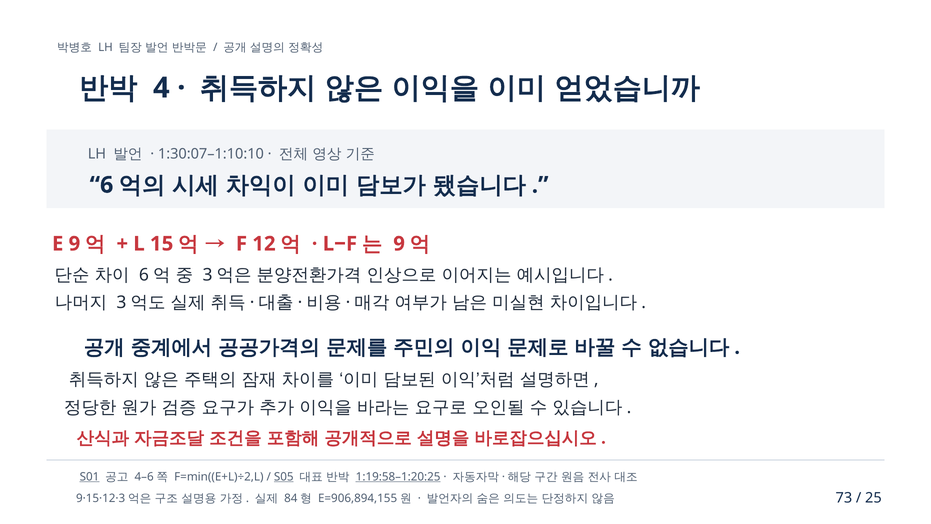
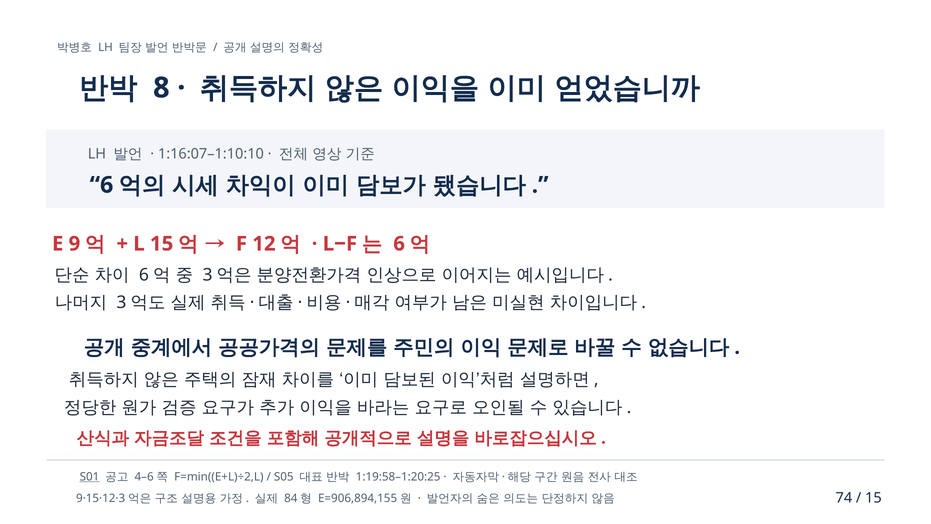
4: 4 -> 8 (161, 88)
1:30:07–1:10:10: 1:30:07–1:10:10 -> 1:16:07–1:10:10 (211, 154)
9: 9 -> 6 (399, 244)
S05 underline: present -> none (284, 476)
1:19:58–1:20:25 underline: present -> none (398, 476)
73: 73 -> 74 (844, 498)
25: 25 -> 15 (873, 498)
